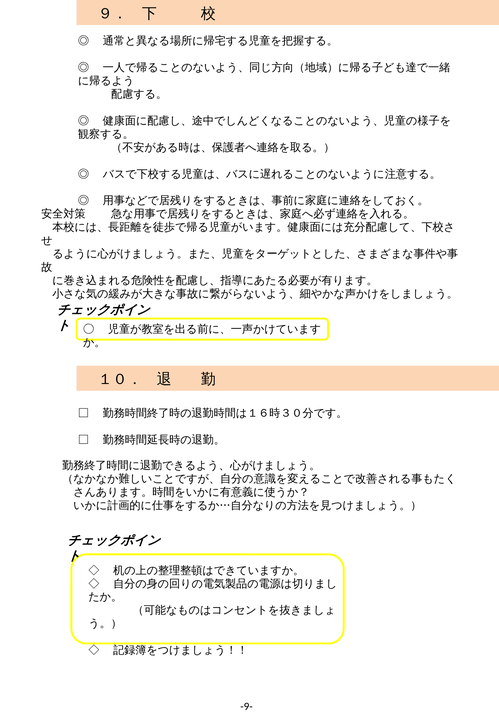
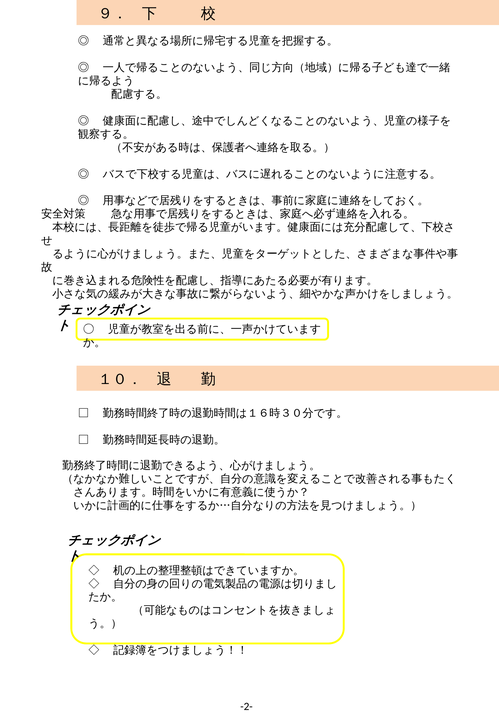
-9-: -9- -> -2- (246, 706)
